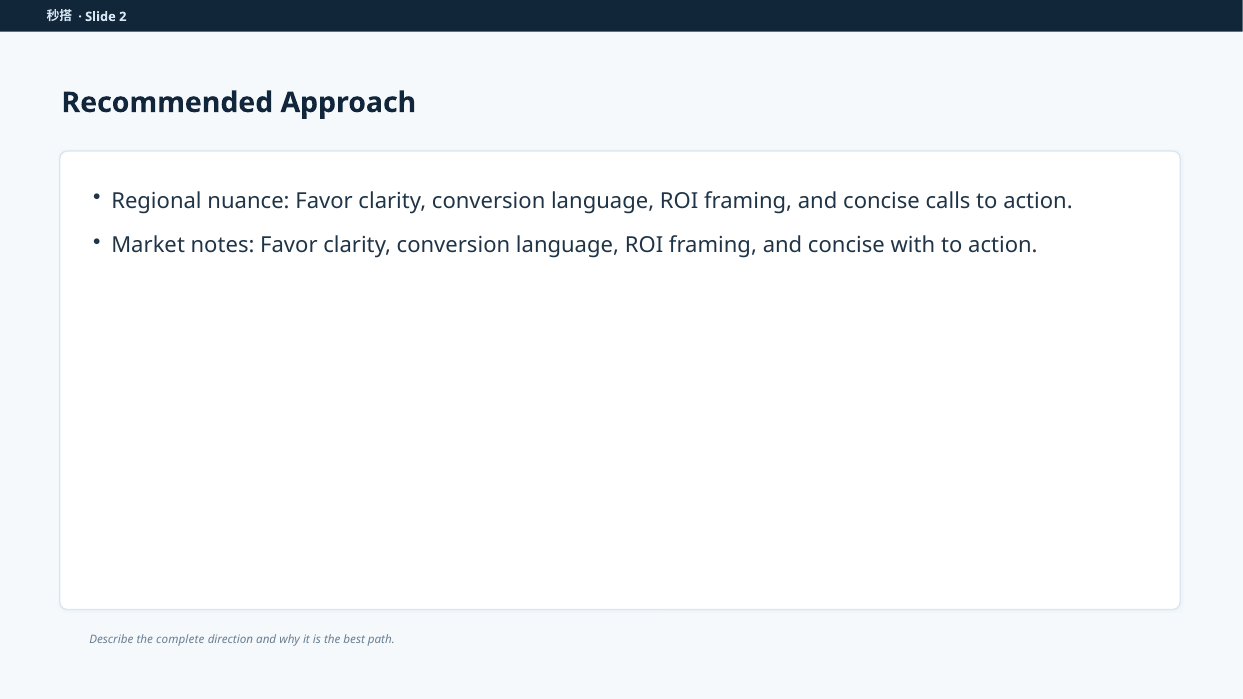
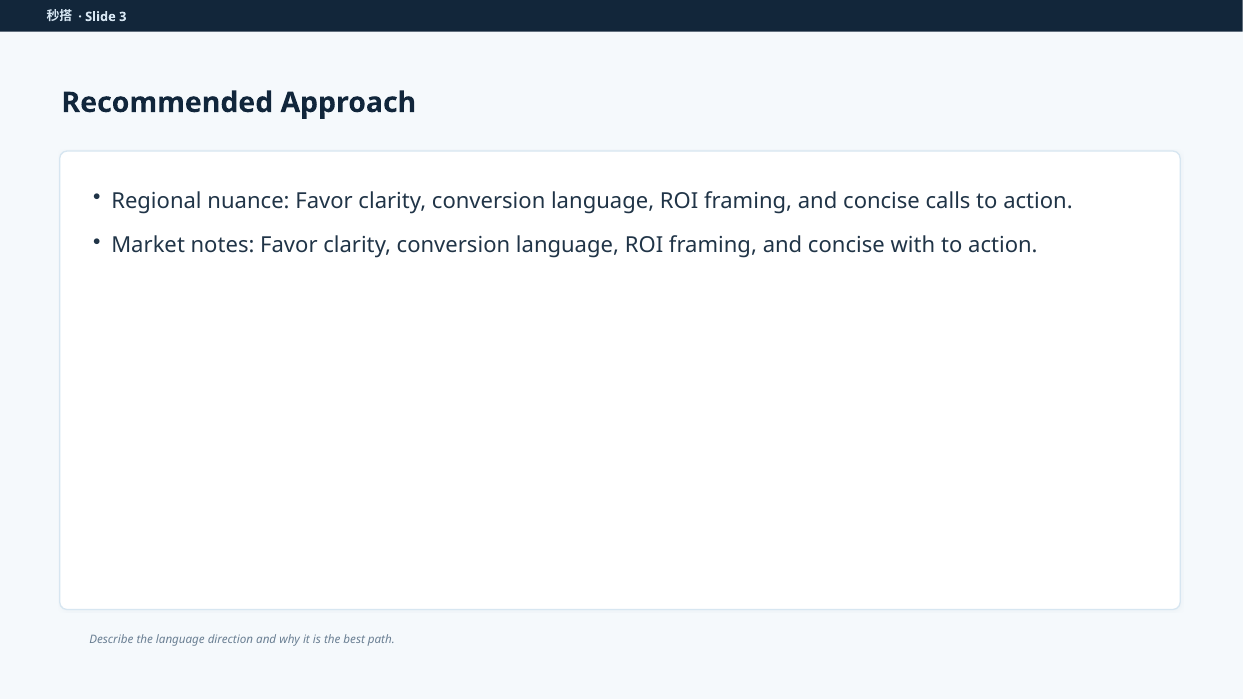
2: 2 -> 3 (123, 17)
the complete: complete -> language (180, 640)
